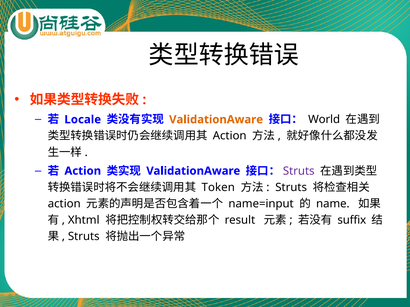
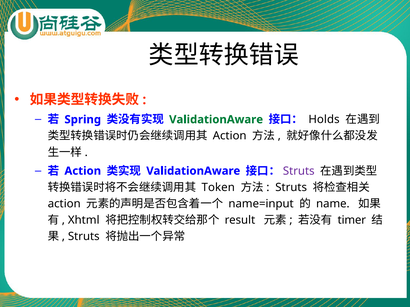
Locale: Locale -> Spring (83, 120)
ValidationAware colour: orange -> green (216, 120)
World: World -> Holds (324, 120)
suffix: suffix -> timer (352, 220)
